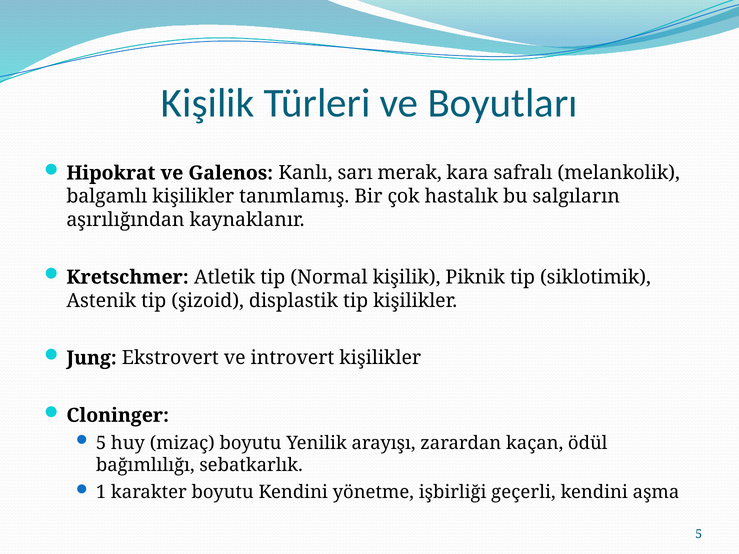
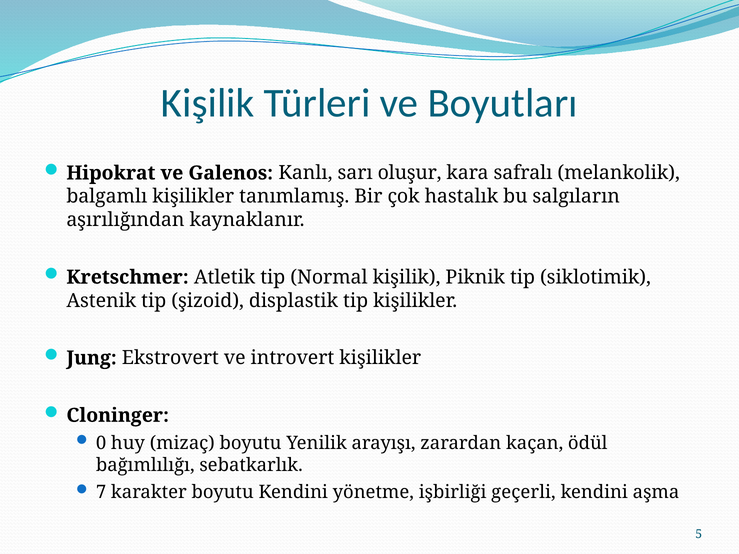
merak: merak -> oluşur (410, 173)
5: 5 -> 0 (101, 443)
1: 1 -> 7 (101, 492)
